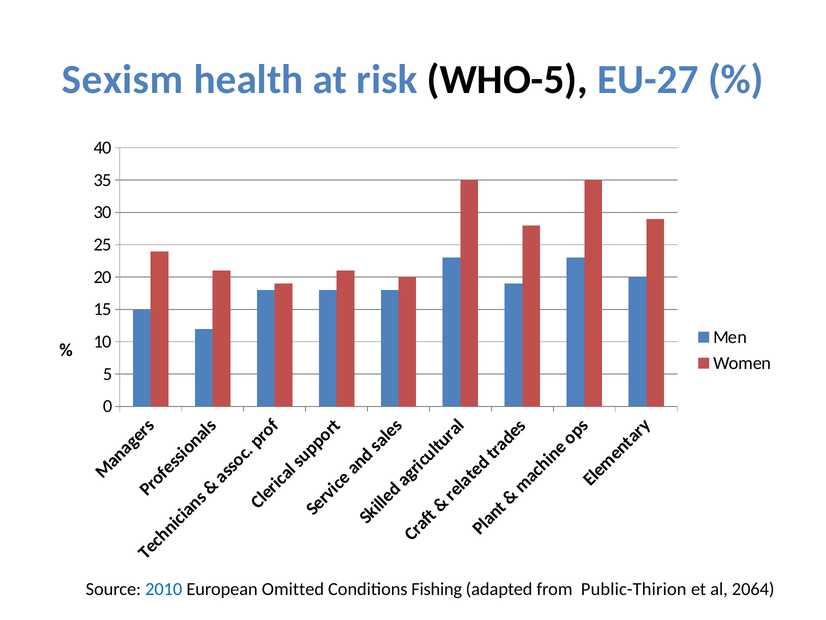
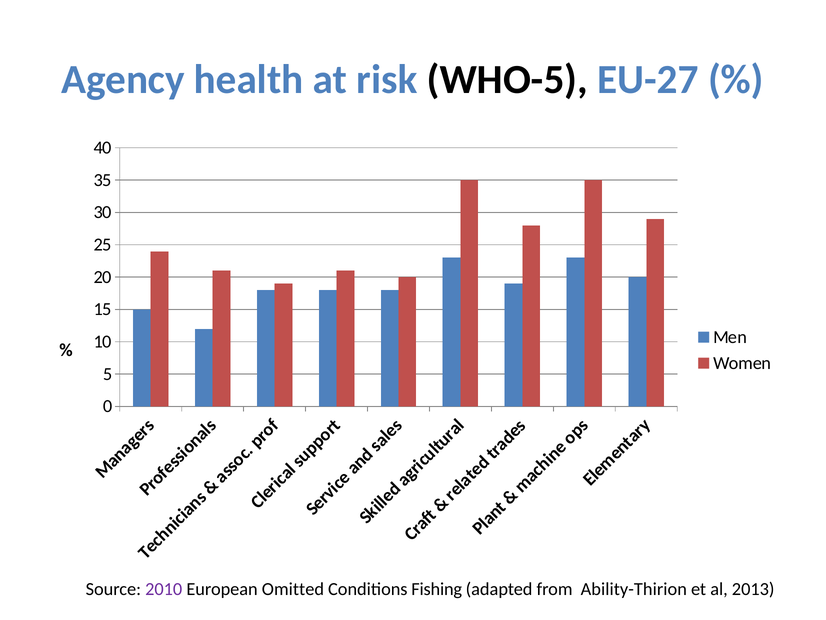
Sexism: Sexism -> Agency (123, 79)
2010 colour: blue -> purple (164, 589)
Public-Thirion: Public-Thirion -> Ability-Thirion (634, 589)
2064: 2064 -> 2013 (753, 589)
